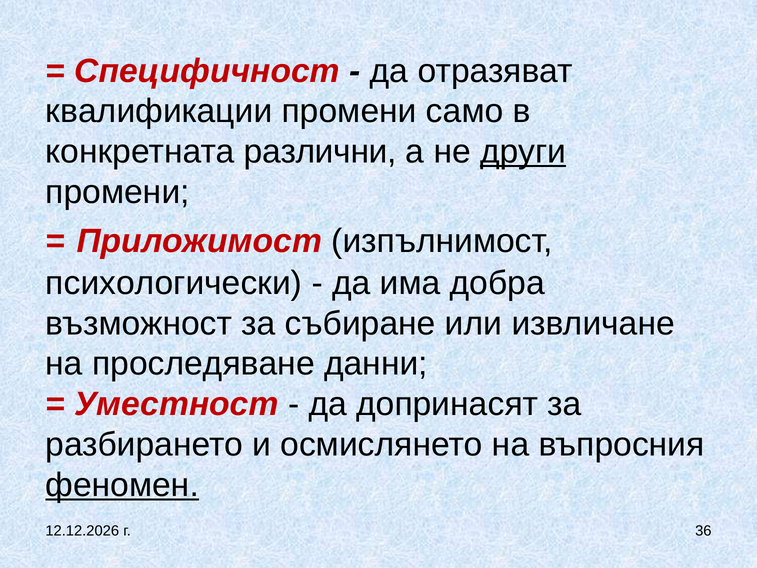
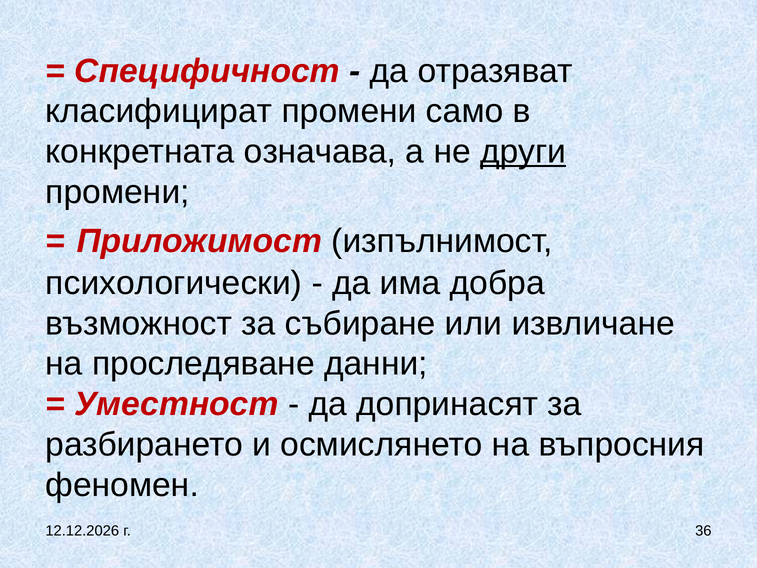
квалификации: квалификации -> класифицират (159, 111)
различни: различни -> означава (320, 152)
феномен underline: present -> none (122, 485)
